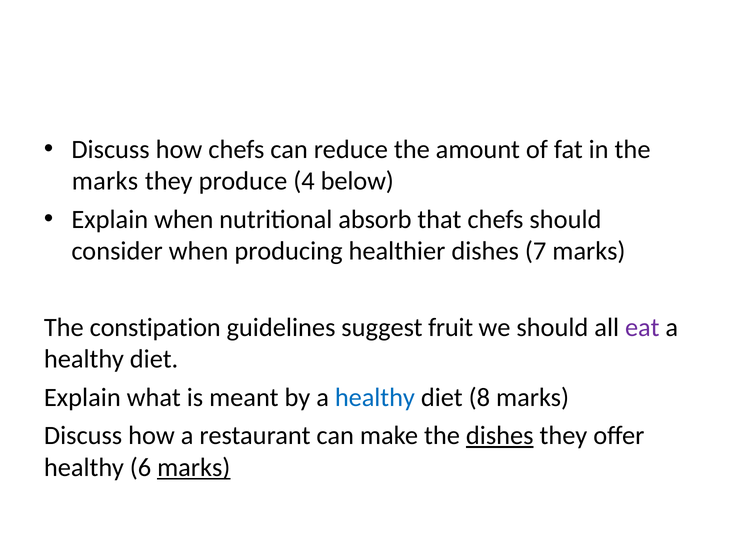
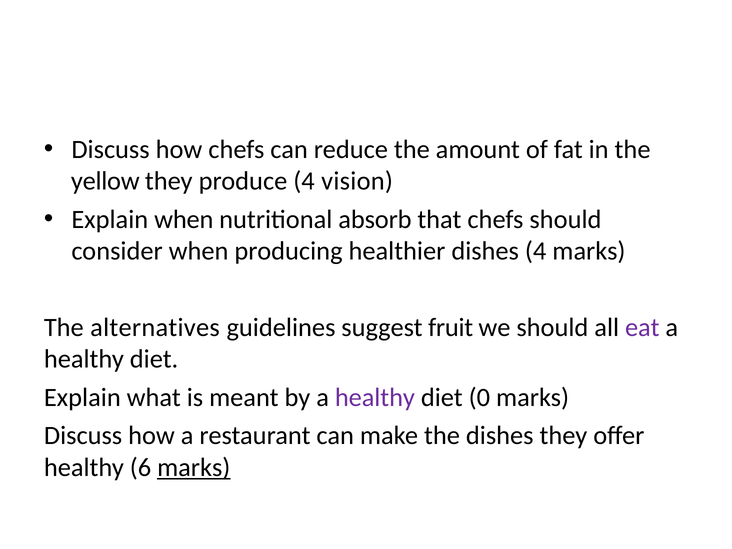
marks: marks -> yellow (105, 181)
below: below -> vision (357, 181)
dishes 7: 7 -> 4 (536, 251)
constipation: constipation -> alternatives (155, 328)
healthy colour: blue -> purple (375, 397)
8: 8 -> 0 (479, 397)
dishes underline: present -> none (500, 436)
